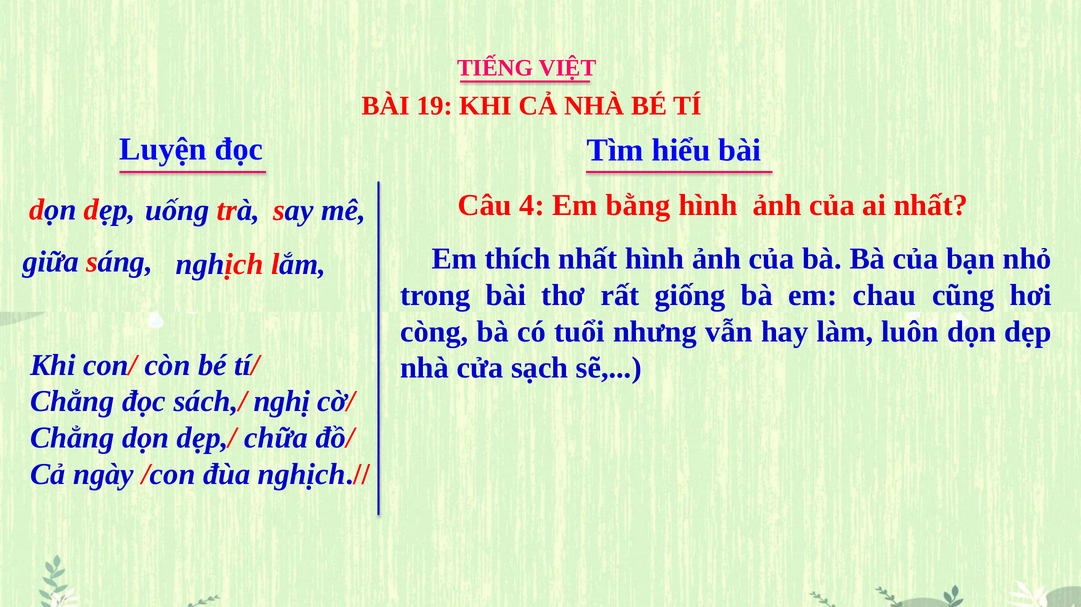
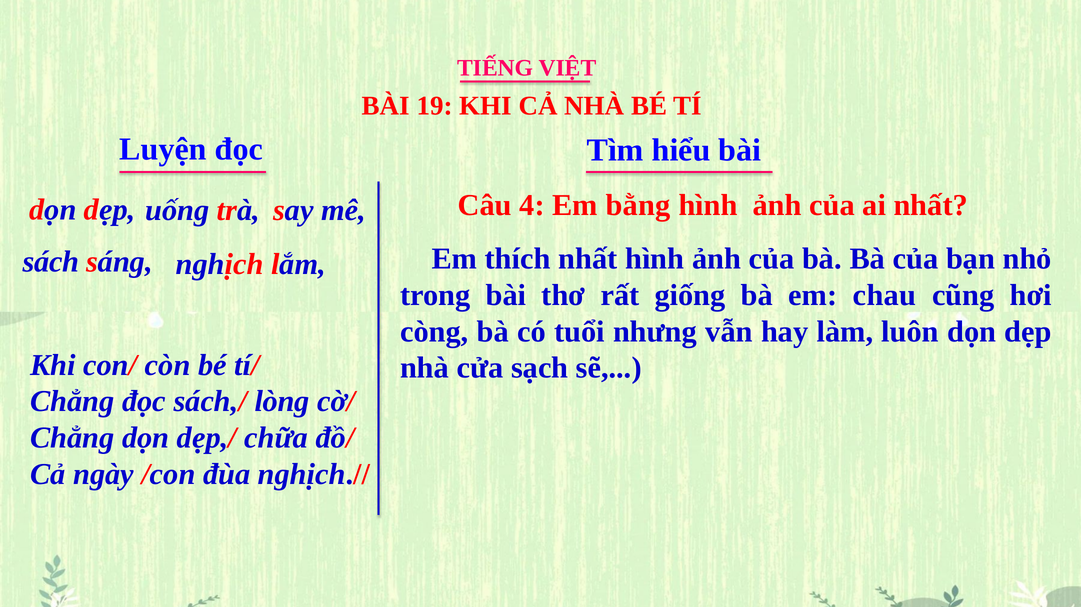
giữa: giữa -> sách (51, 262)
nghị: nghị -> lòng (282, 402)
